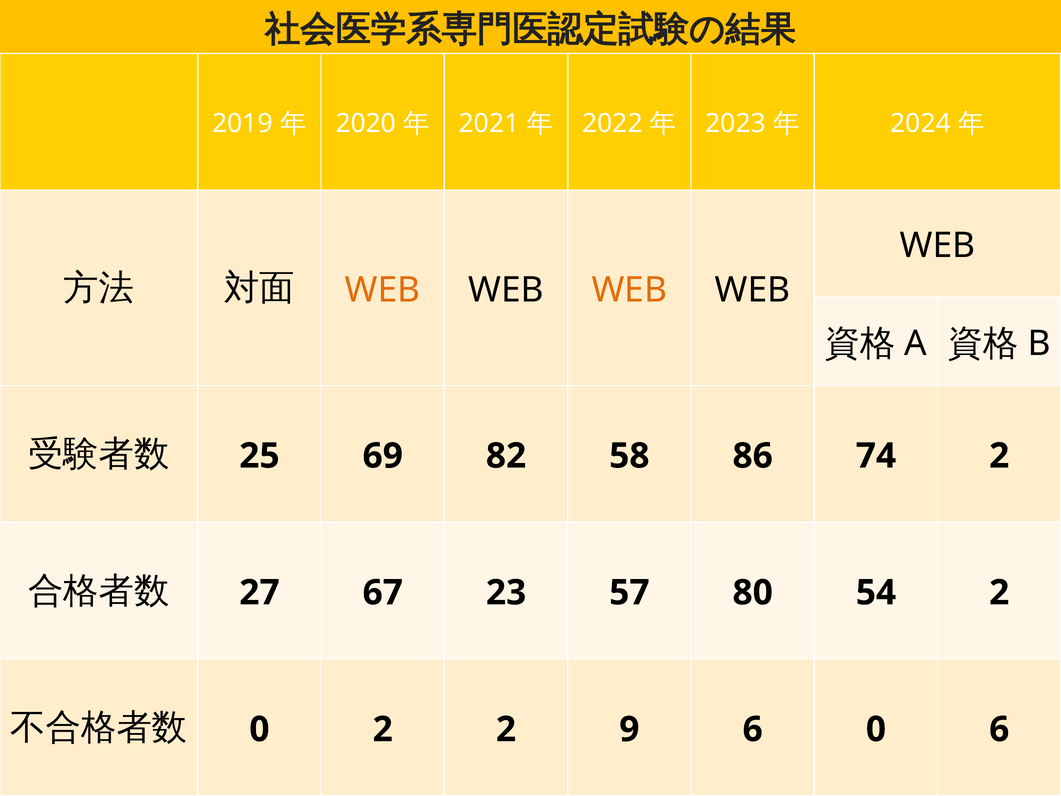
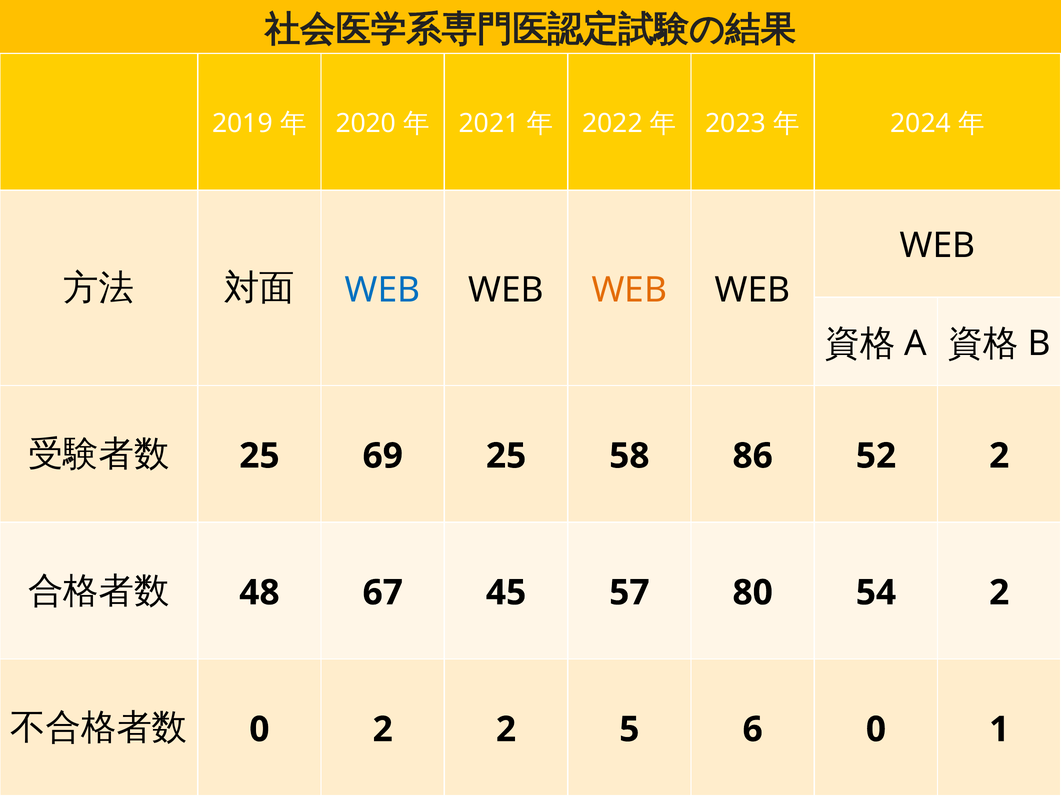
WEB colour: orange -> blue (383, 290)
69 82: 82 -> 25 (506, 456)
74: 74 -> 52 (876, 456)
27: 27 -> 48 (259, 593)
23: 23 -> 45 (506, 593)
9: 9 -> 5 (629, 729)
0 6: 6 -> 1 (999, 729)
